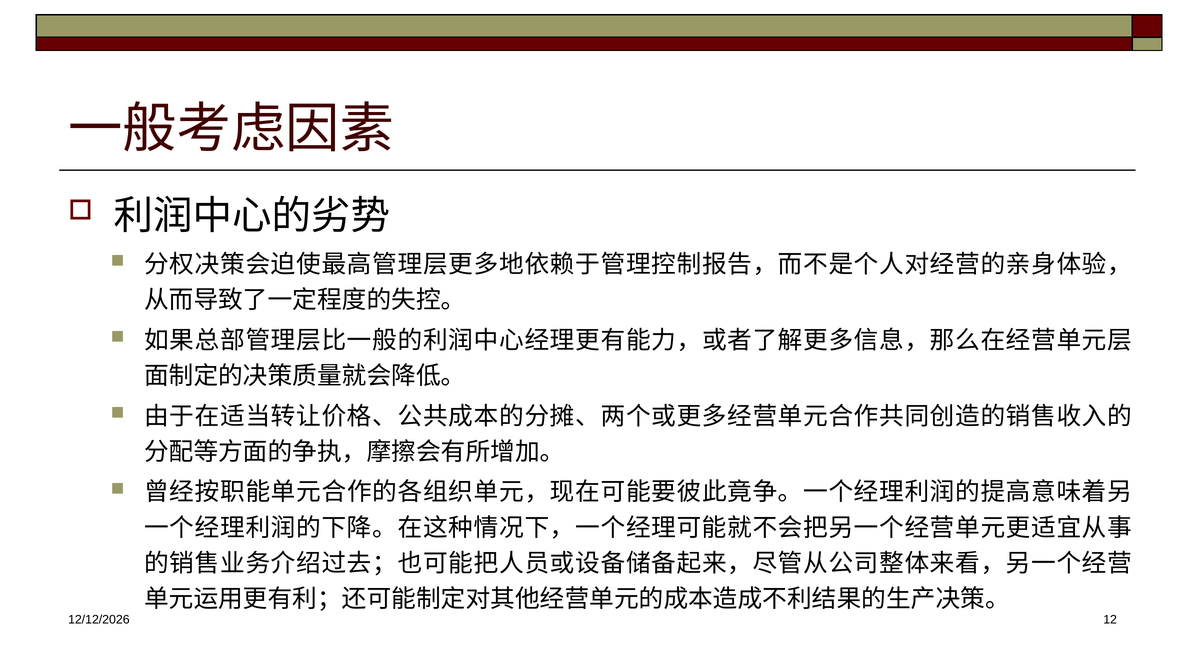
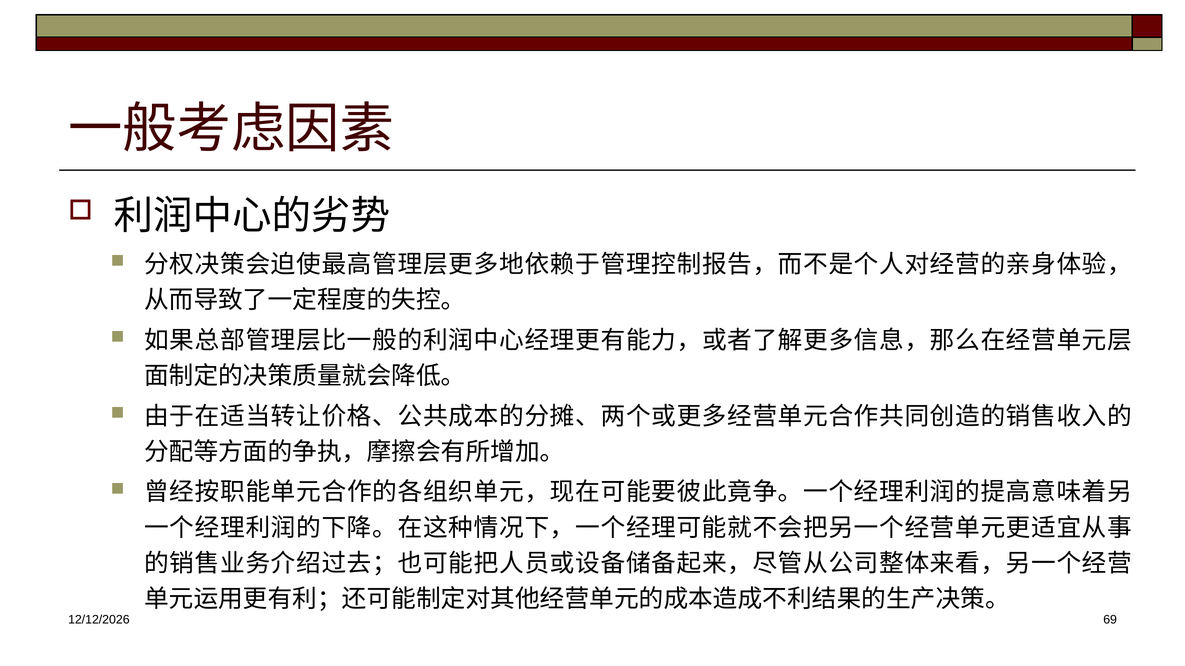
12: 12 -> 69 (1110, 620)
